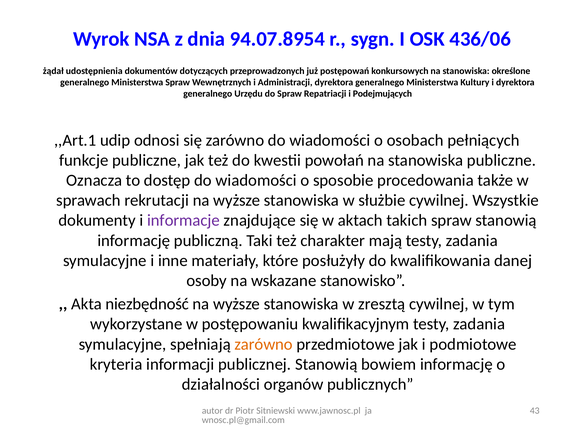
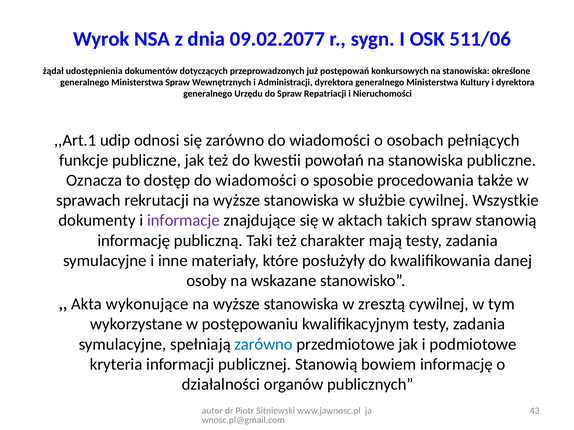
94.07.8954: 94.07.8954 -> 09.02.2077 (277, 39)
436/06: 436/06 -> 511/06 (480, 39)
Podejmujących: Podejmujących -> Nieruchomości (382, 94)
niezbędność: niezbędność -> wykonujące (147, 304)
zarówno colour: orange -> blue (264, 345)
